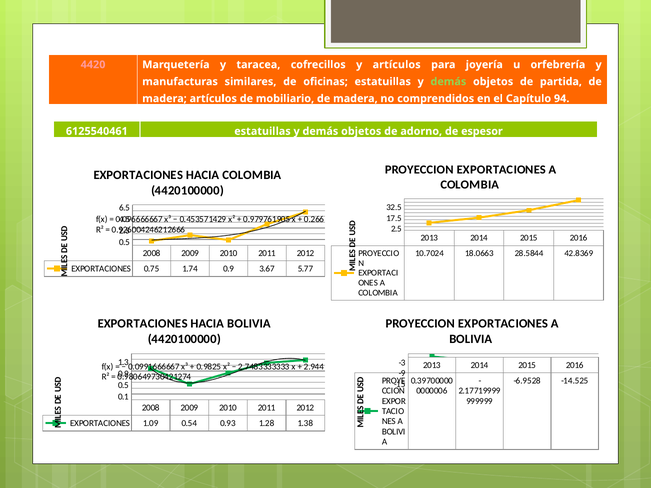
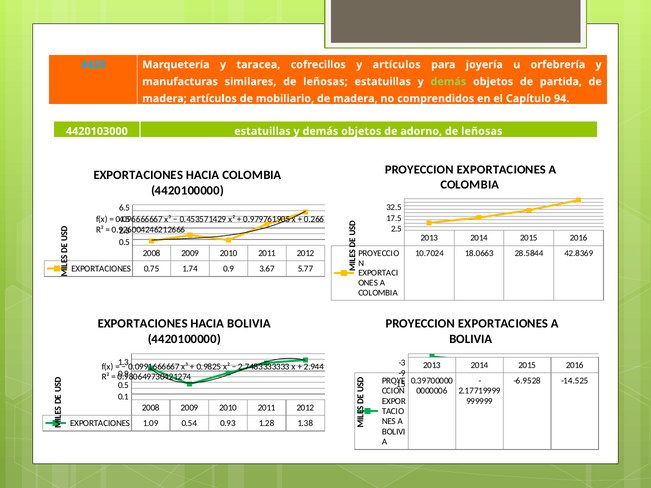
4420 colour: pink -> light blue (93, 65)
similares de oficinas: oficinas -> leñosas (325, 82)
6125540461: 6125540461 -> 4420103000 (97, 131)
adorno de espesor: espesor -> leñosas (482, 131)
